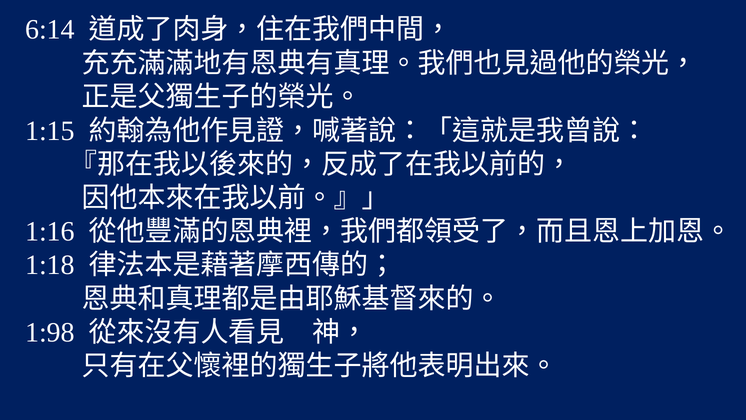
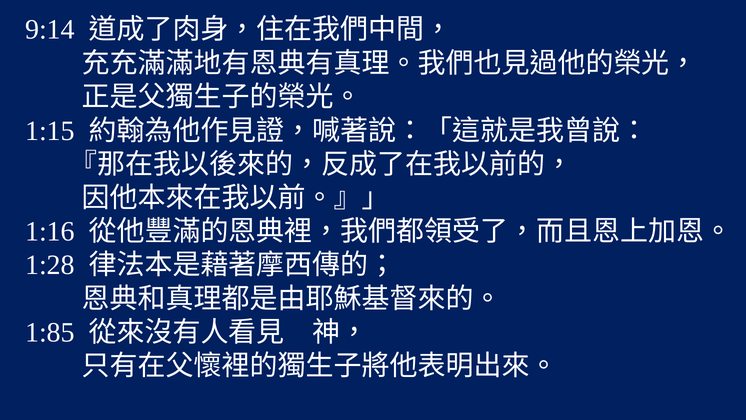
6:14: 6:14 -> 9:14 (50, 30)
1:18: 1:18 -> 1:28 (50, 265)
1:98: 1:98 -> 1:85 (50, 332)
